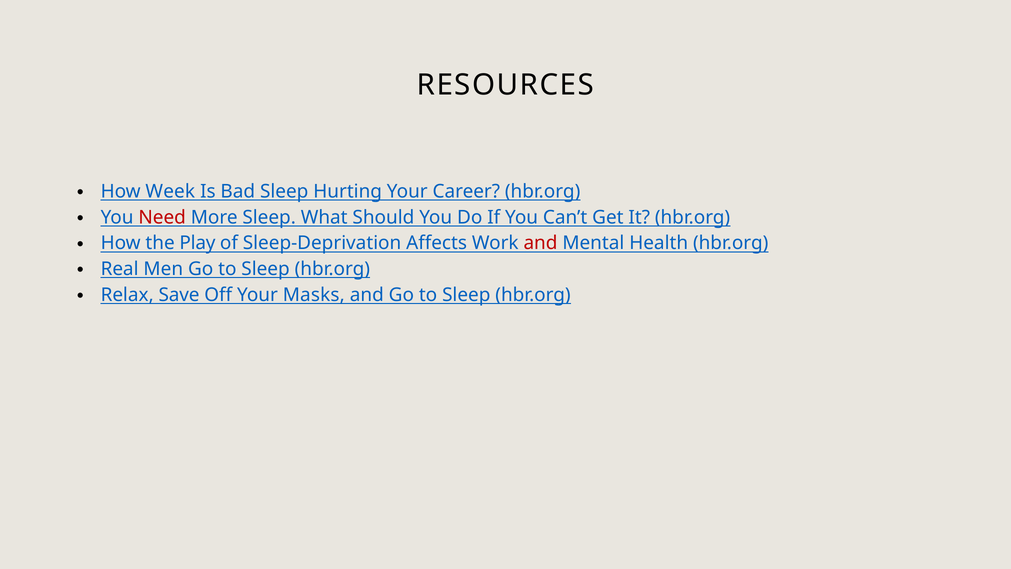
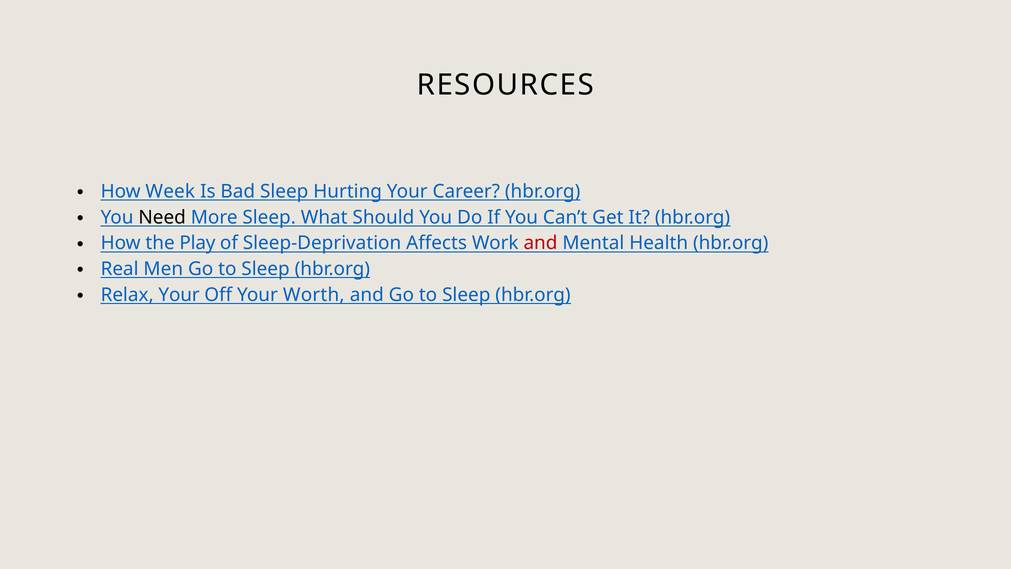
Need colour: red -> black (162, 217)
Relax Save: Save -> Your (179, 295)
Masks: Masks -> Worth (314, 295)
